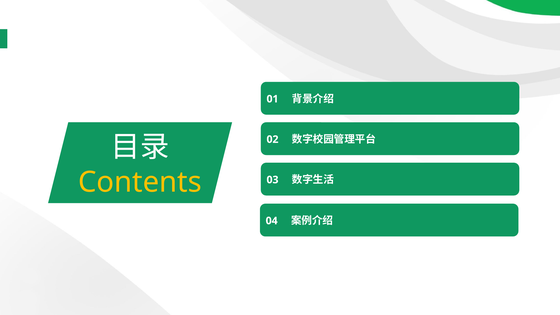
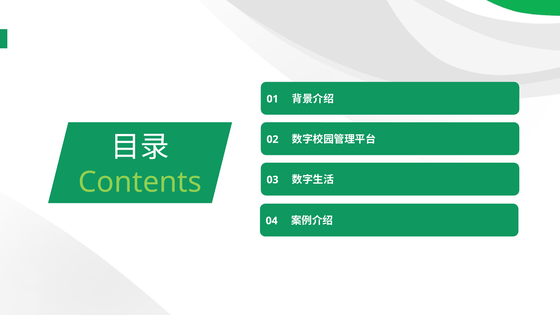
Contents colour: yellow -> light green (140, 182)
